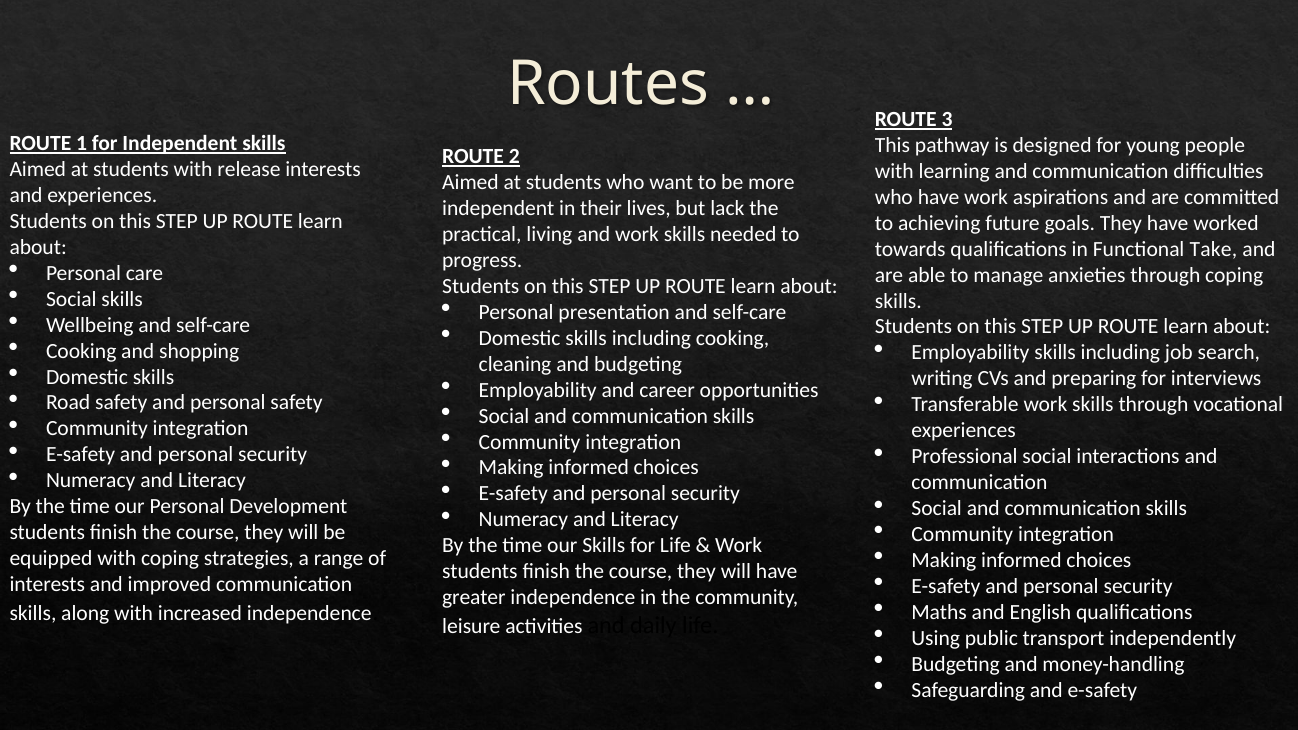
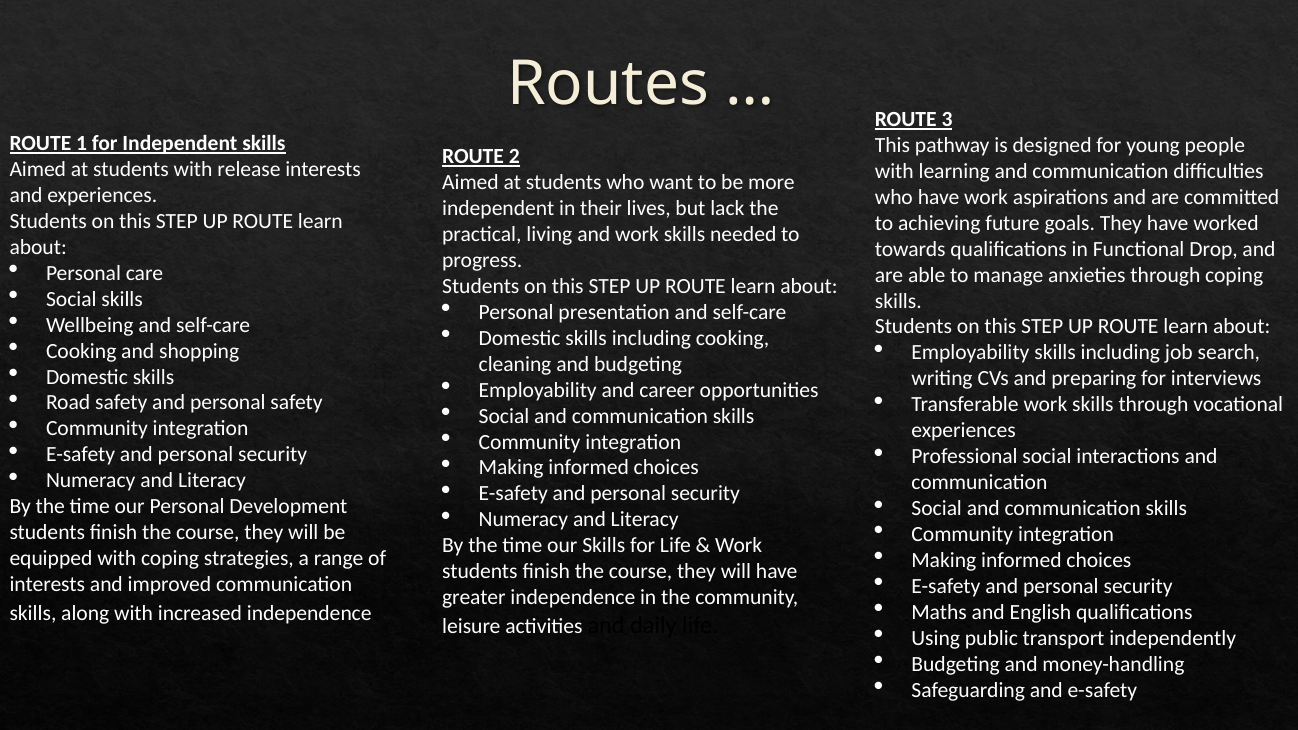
Take: Take -> Drop (1214, 249)
